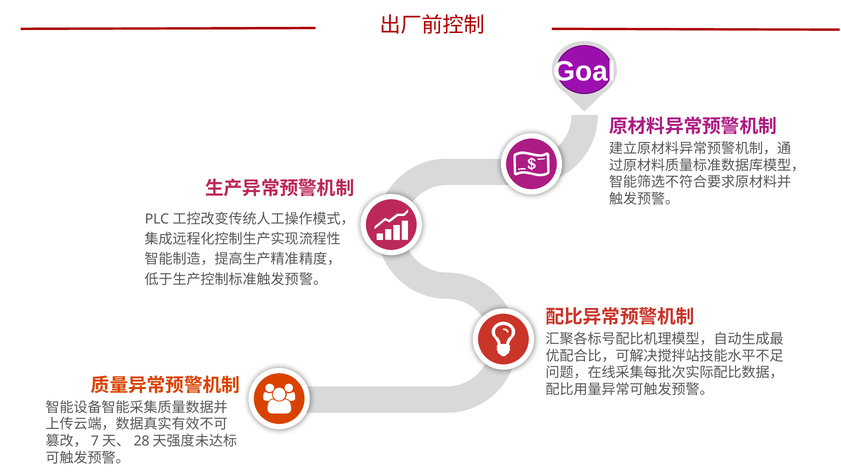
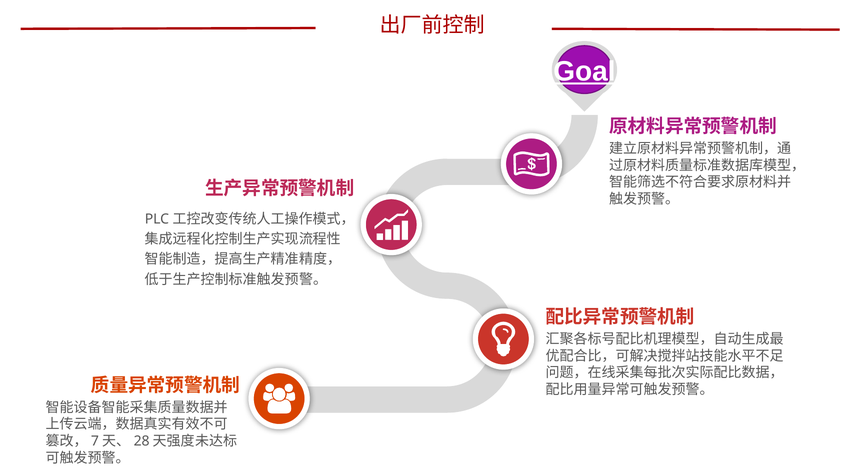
Goal underline: none -> present (584, 72)
